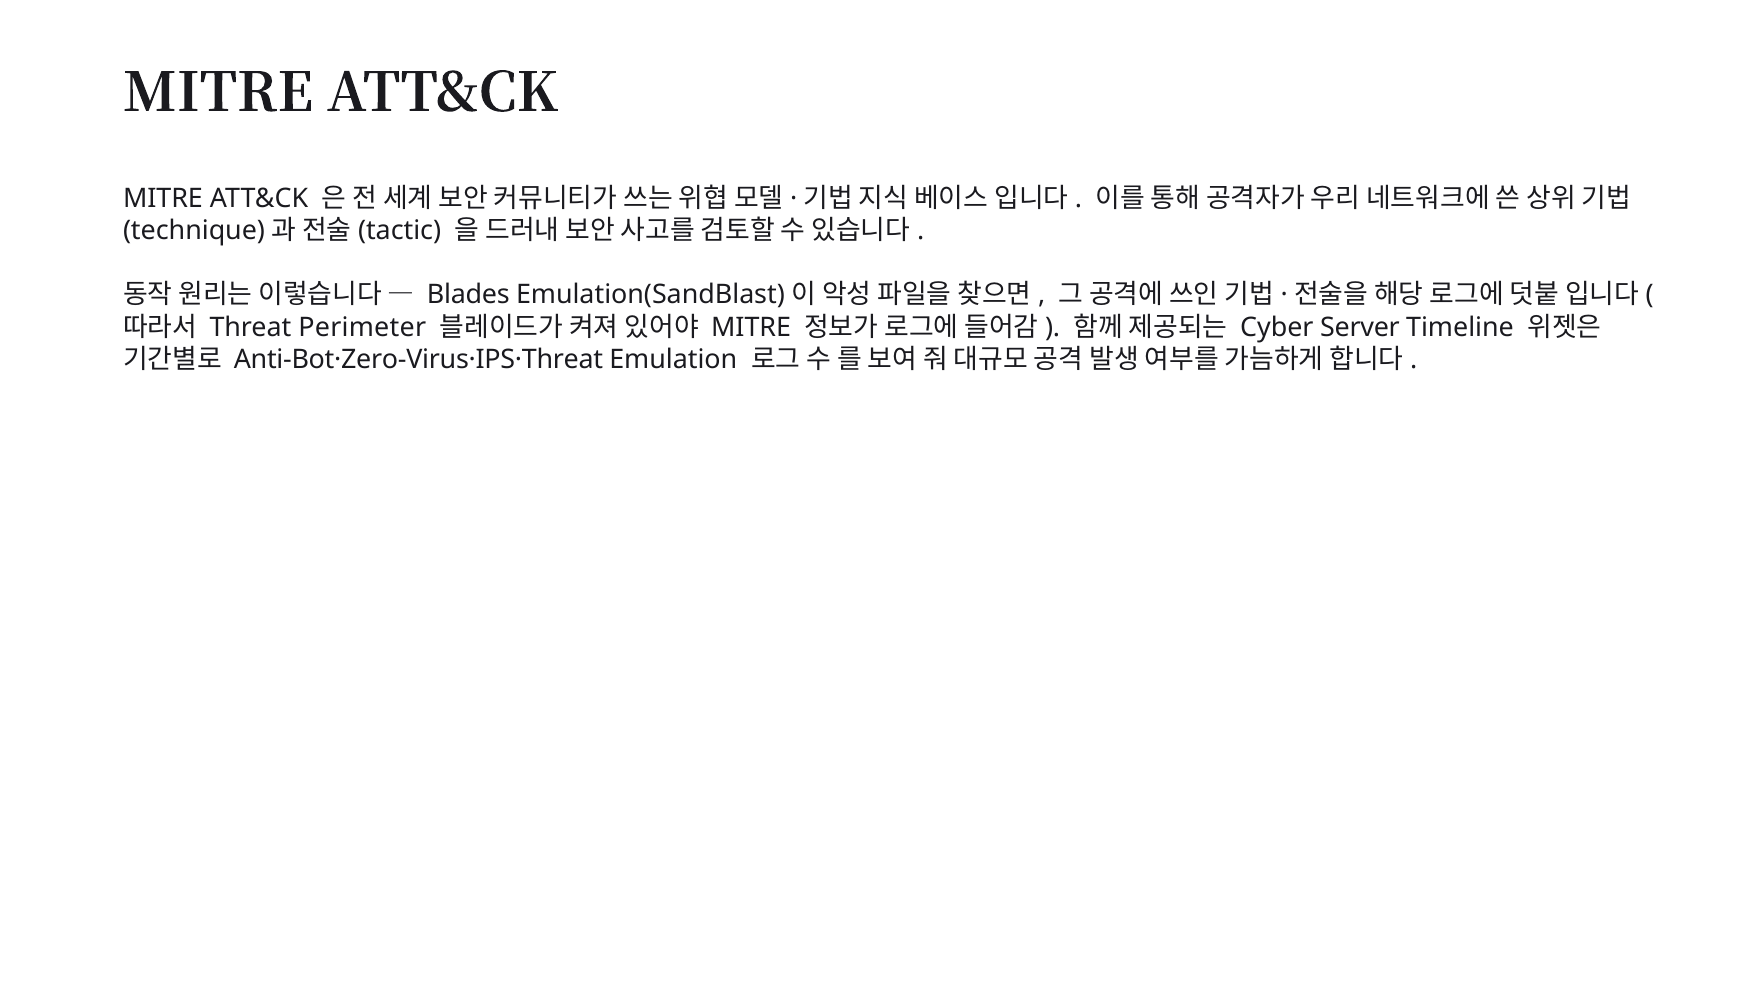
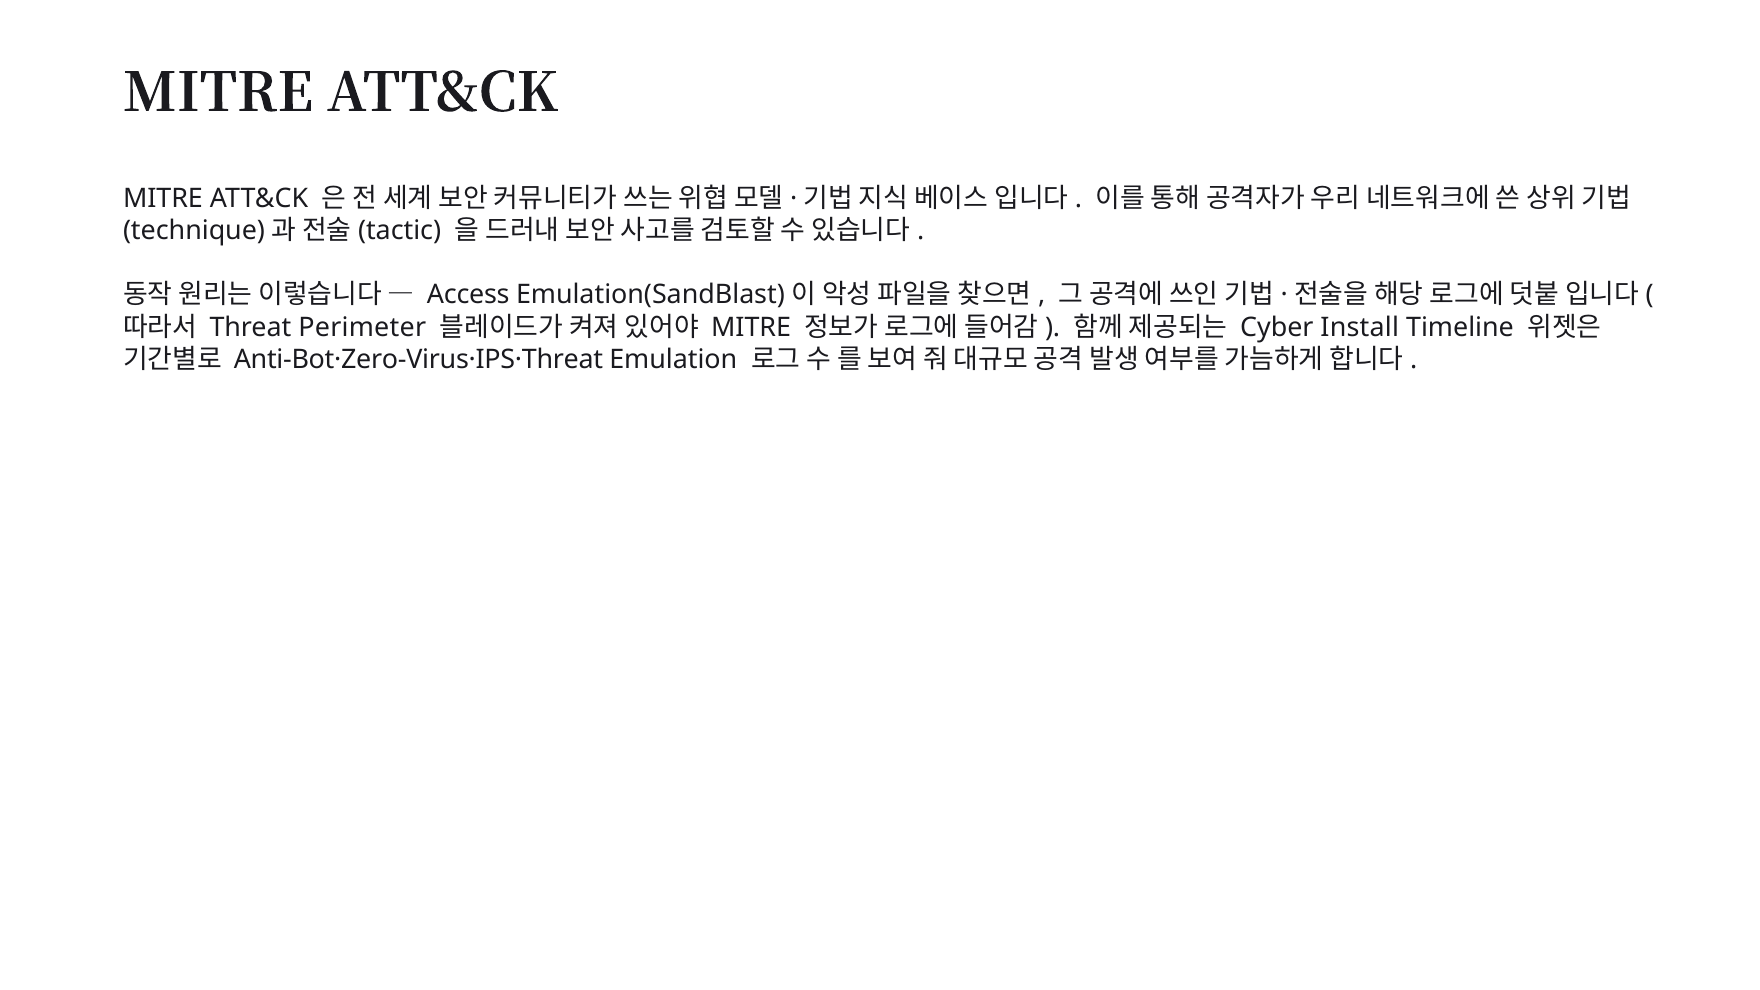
Blades: Blades -> Access (468, 295)
Server: Server -> Install (1360, 327)
